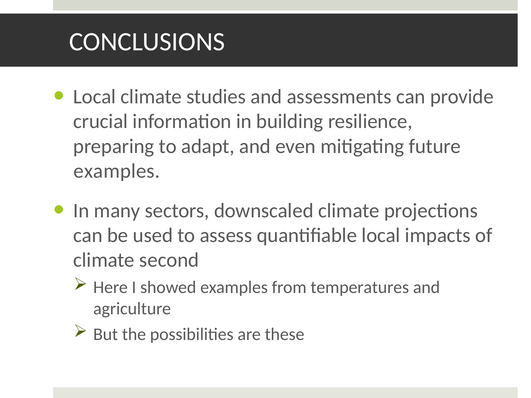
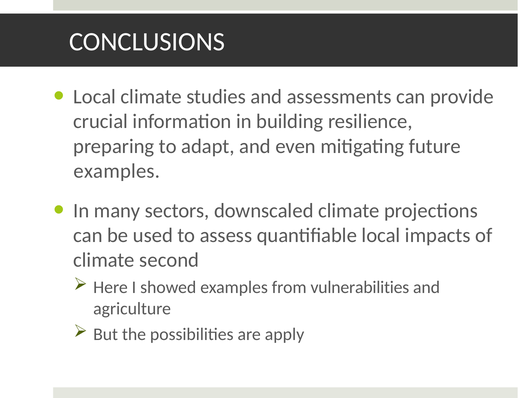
temperatures: temperatures -> vulnerabilities (360, 288)
these: these -> apply (285, 334)
